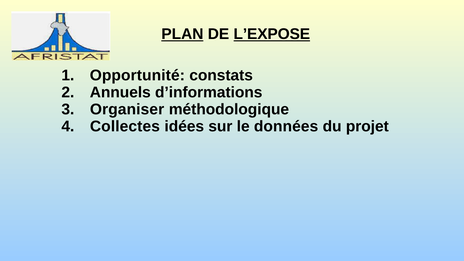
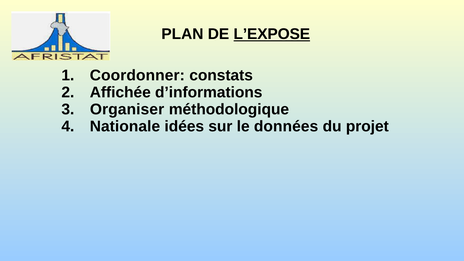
PLAN underline: present -> none (182, 34)
Opportunité: Opportunité -> Coordonner (137, 75)
Annuels: Annuels -> Affichée (120, 92)
Collectes: Collectes -> Nationale (125, 126)
